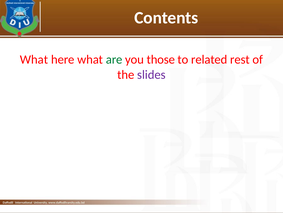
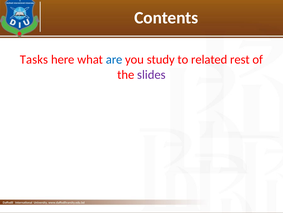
What: What -> Tasks (34, 59)
are colour: green -> blue (114, 59)
those: those -> study (161, 59)
